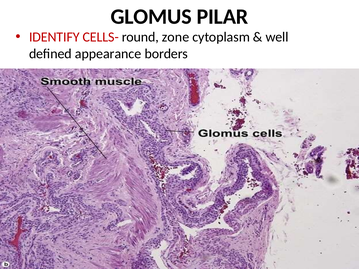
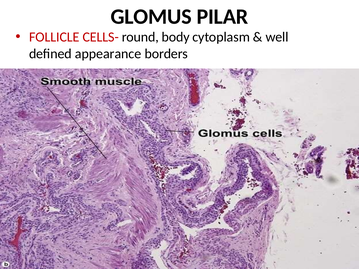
IDENTIFY: IDENTIFY -> FOLLICLE (54, 37)
zone: zone -> body (176, 37)
